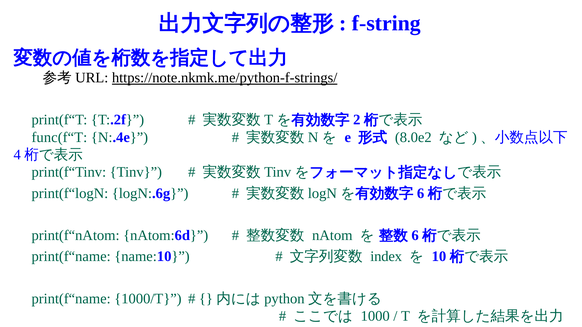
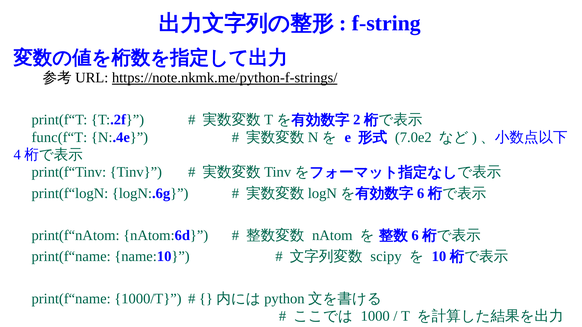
8.0e2: 8.0e2 -> 7.0e2 (413, 137)
index: index -> scipy (386, 257)
